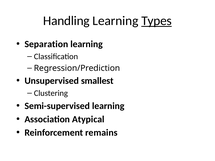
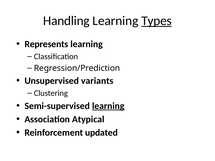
Separation: Separation -> Represents (46, 44)
smallest: smallest -> variants (97, 81)
learning underline: none -> present (108, 106)
remains: remains -> updated (101, 133)
